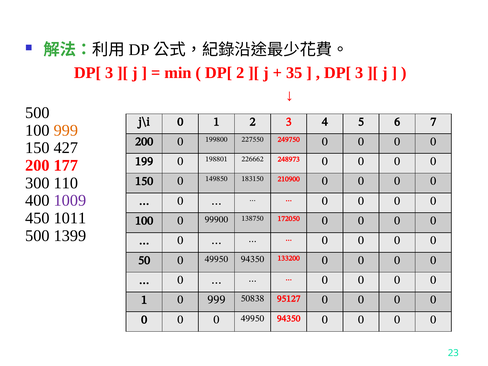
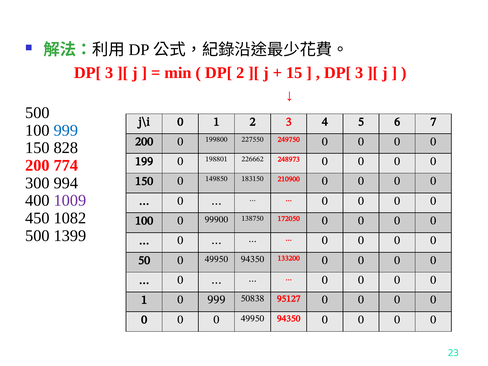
35: 35 -> 15 (294, 73)
999 colour: orange -> blue (66, 130)
427: 427 -> 828 (66, 148)
177: 177 -> 774 (66, 165)
110: 110 -> 994 (66, 183)
1011: 1011 -> 1082 (70, 218)
